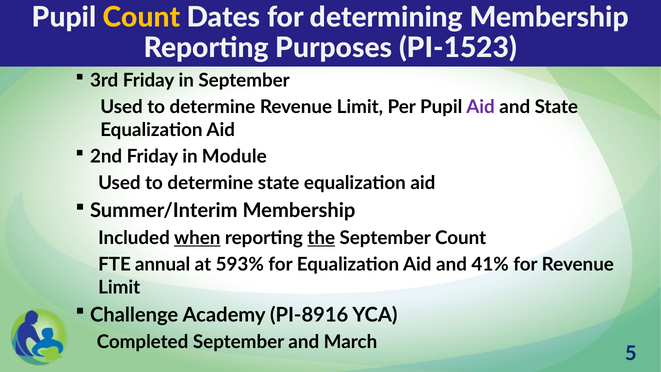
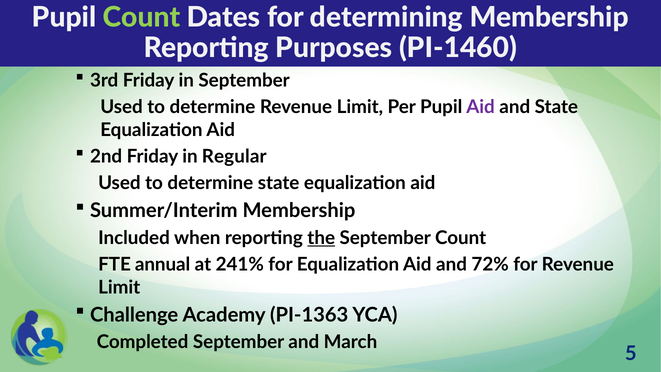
Count colour: yellow -> light green (142, 17)
PI-1523: PI-1523 -> PI-1460 (458, 48)
Module: Module -> Regular (234, 156)
when underline: present -> none (197, 238)
593%: 593% -> 241% (240, 265)
41%: 41% -> 72% (490, 265)
PI-8916: PI-8916 -> PI-1363 (309, 315)
